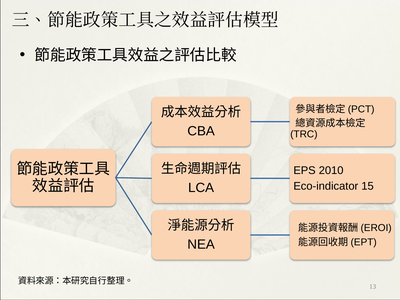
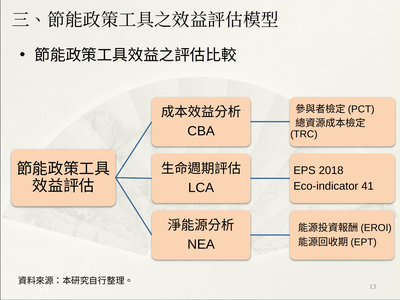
2010: 2010 -> 2018 (331, 170)
15: 15 -> 41 (368, 186)
